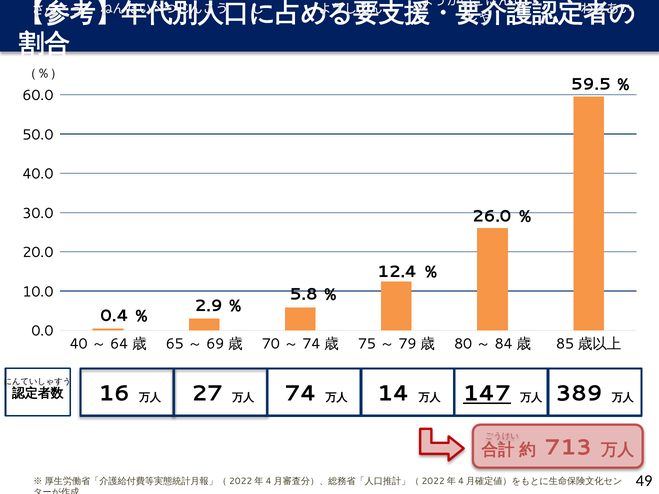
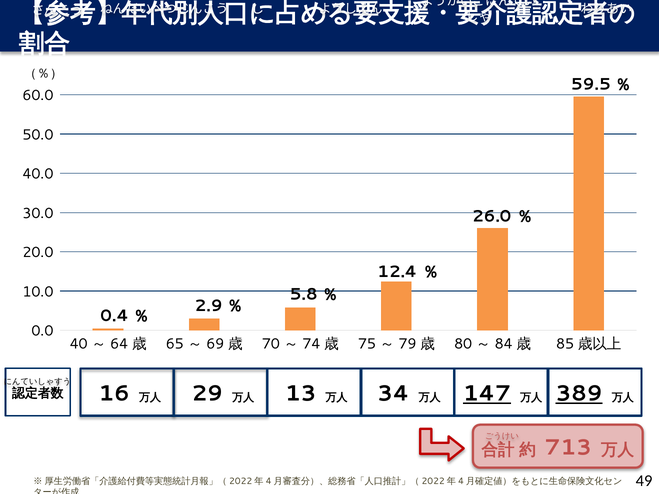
27: 27 -> 29 (207, 394)
74: 74 -> 13 (301, 394)
14: 14 -> 34 (393, 394)
389 underline: none -> present (579, 394)
